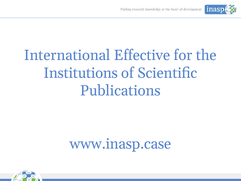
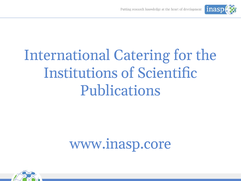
Effective: Effective -> Catering (142, 55)
www.inasp.case: www.inasp.case -> www.inasp.core (121, 144)
